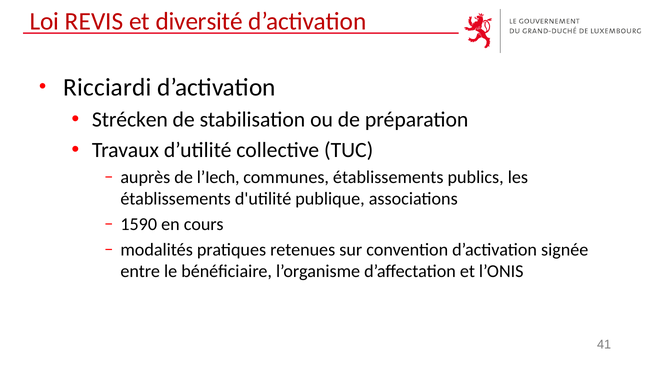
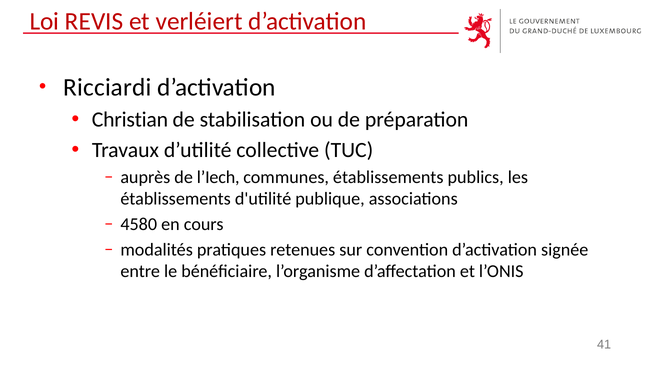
diversité: diversité -> verléiert (199, 21)
Strécken: Strécken -> Christian (130, 120)
1590: 1590 -> 4580 (139, 224)
